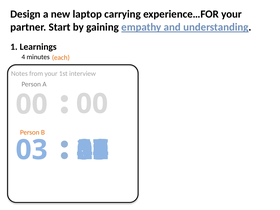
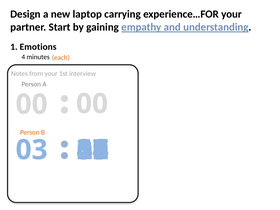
Learnings: Learnings -> Emotions (38, 47)
